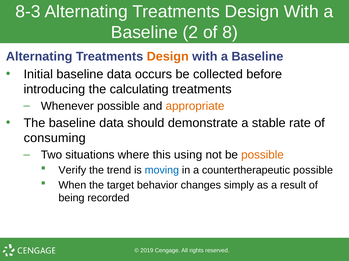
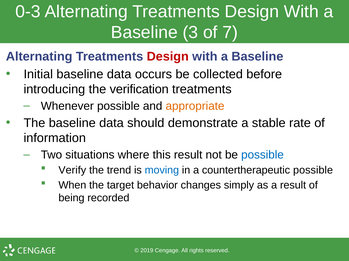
8-3: 8-3 -> 0-3 (28, 12)
2: 2 -> 3 (190, 33)
8: 8 -> 7 (230, 33)
Design colour: orange -> red (168, 57)
calculating: calculating -> verification (139, 89)
consuming: consuming -> information (55, 138)
this using: using -> result (188, 155)
possible colour: orange -> blue (262, 155)
